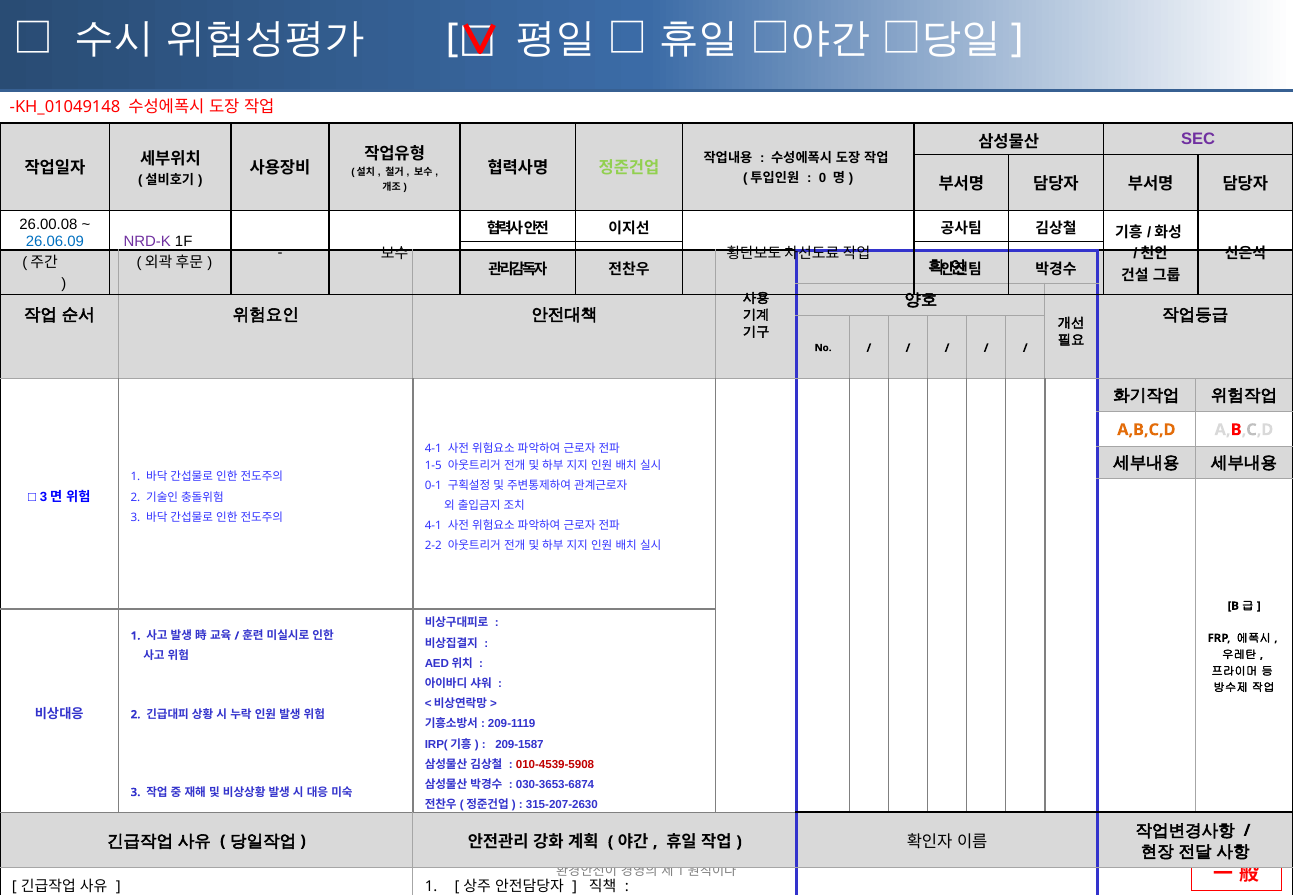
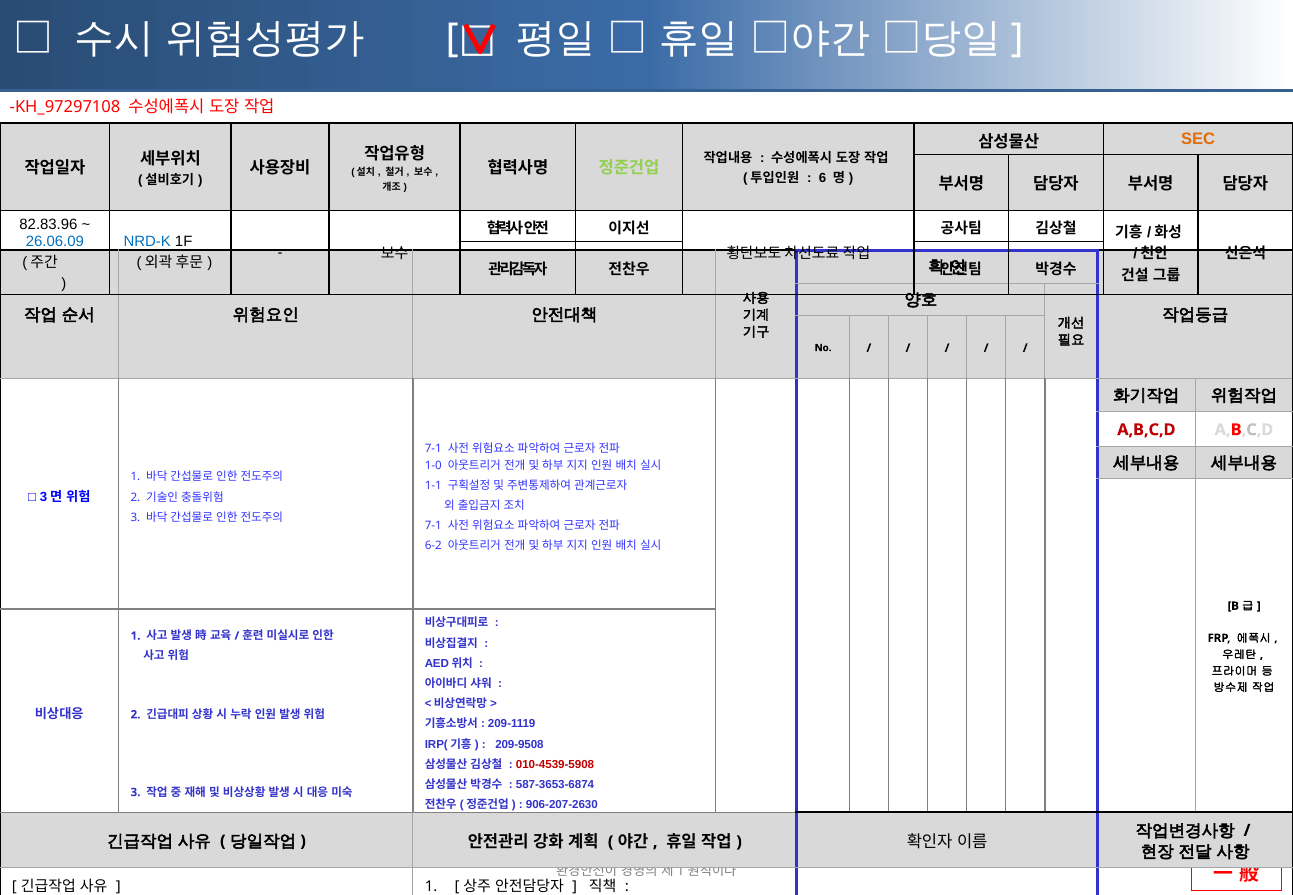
KH_01049148: KH_01049148 -> KH_97297108 (65, 107)
SEC colour: purple -> orange (1198, 139)
0: 0 -> 6 (822, 178)
26.00.08: 26.00.08 -> 82.83.96 (48, 225)
NRD-K colour: purple -> blue (147, 242)
A,B,C,D colour: orange -> red (1146, 430)
4-1: 4-1 -> 7-1 (433, 449)
1-5: 1-5 -> 1-0 (433, 465)
0-1: 0-1 -> 1-1 (433, 486)
4-1: 4-1 -> 7-1 (433, 526)
2-2: 2-2 -> 6-2 (433, 546)
209-1587: 209-1587 -> 209-9508 (519, 744)
030-3653-6874: 030-3653-6874 -> 587-3653-6874 (555, 785)
315-207-2630: 315-207-2630 -> 906-207-2630 (562, 805)
